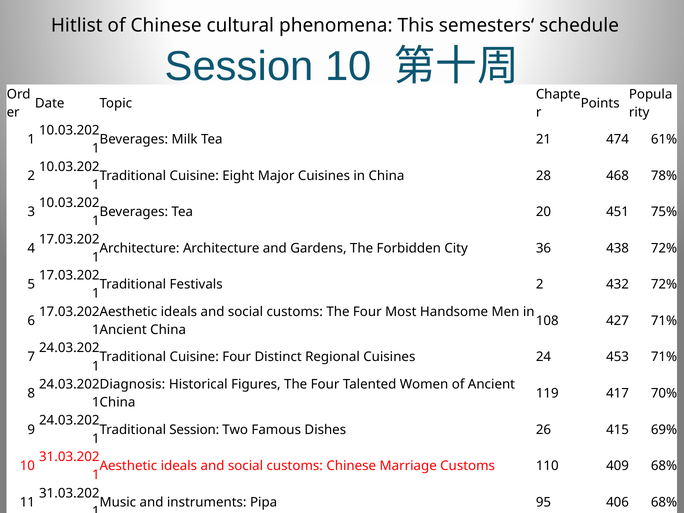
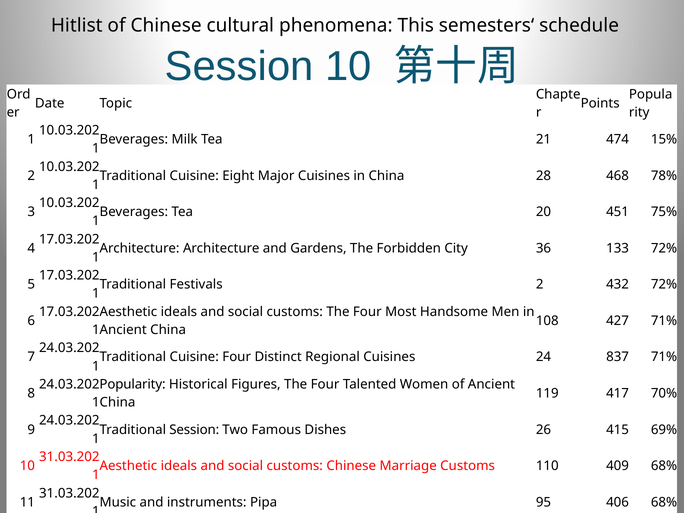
474 61%: 61% -> 15% (664, 139)
438: 438 -> 133 (618, 248)
453: 453 -> 837 (618, 357)
Diagnosis: Diagnosis -> Popularity (133, 384)
